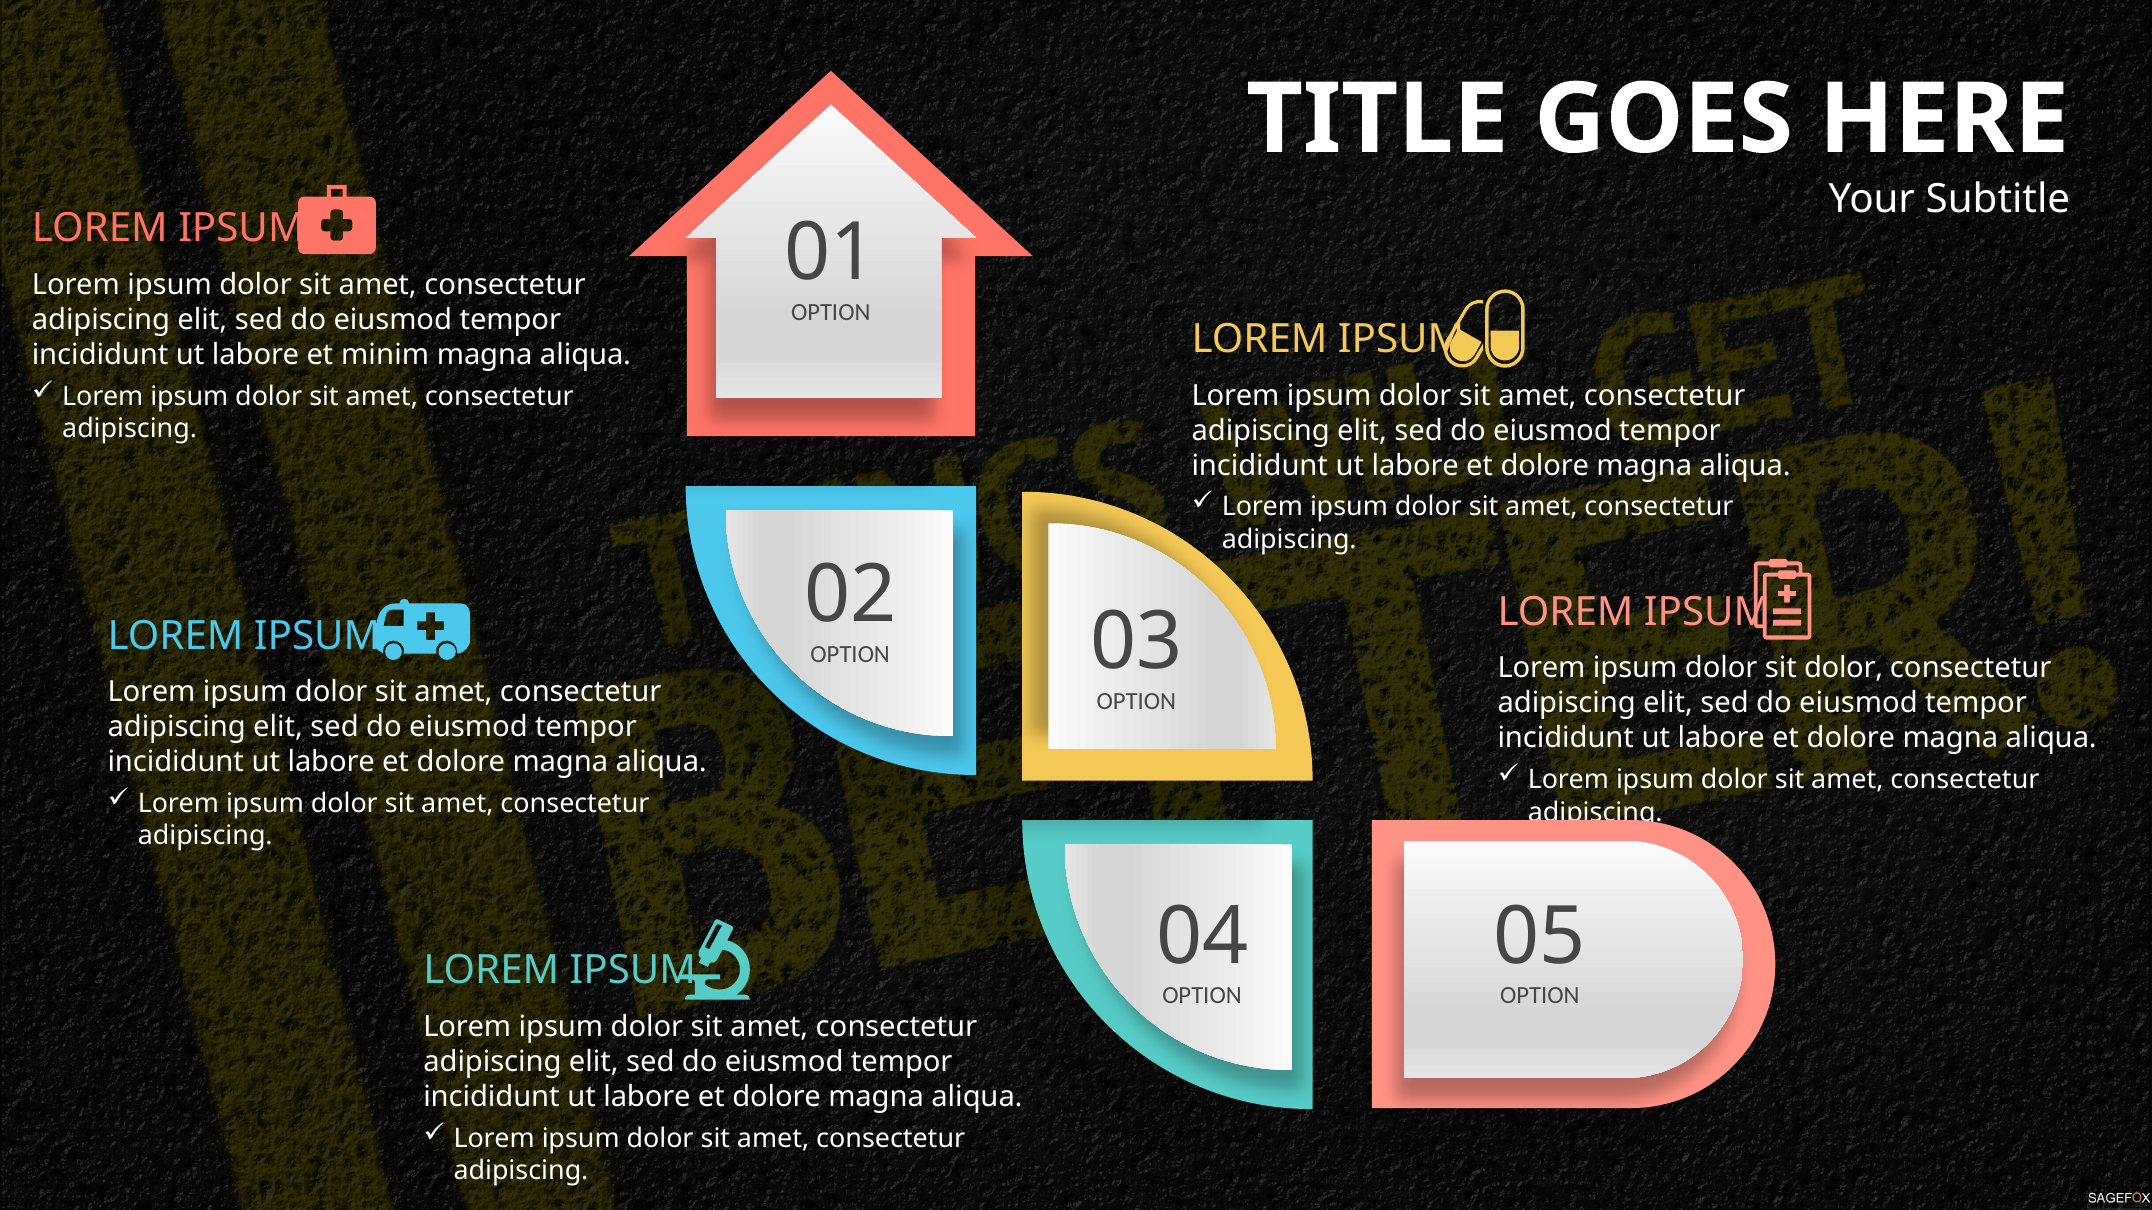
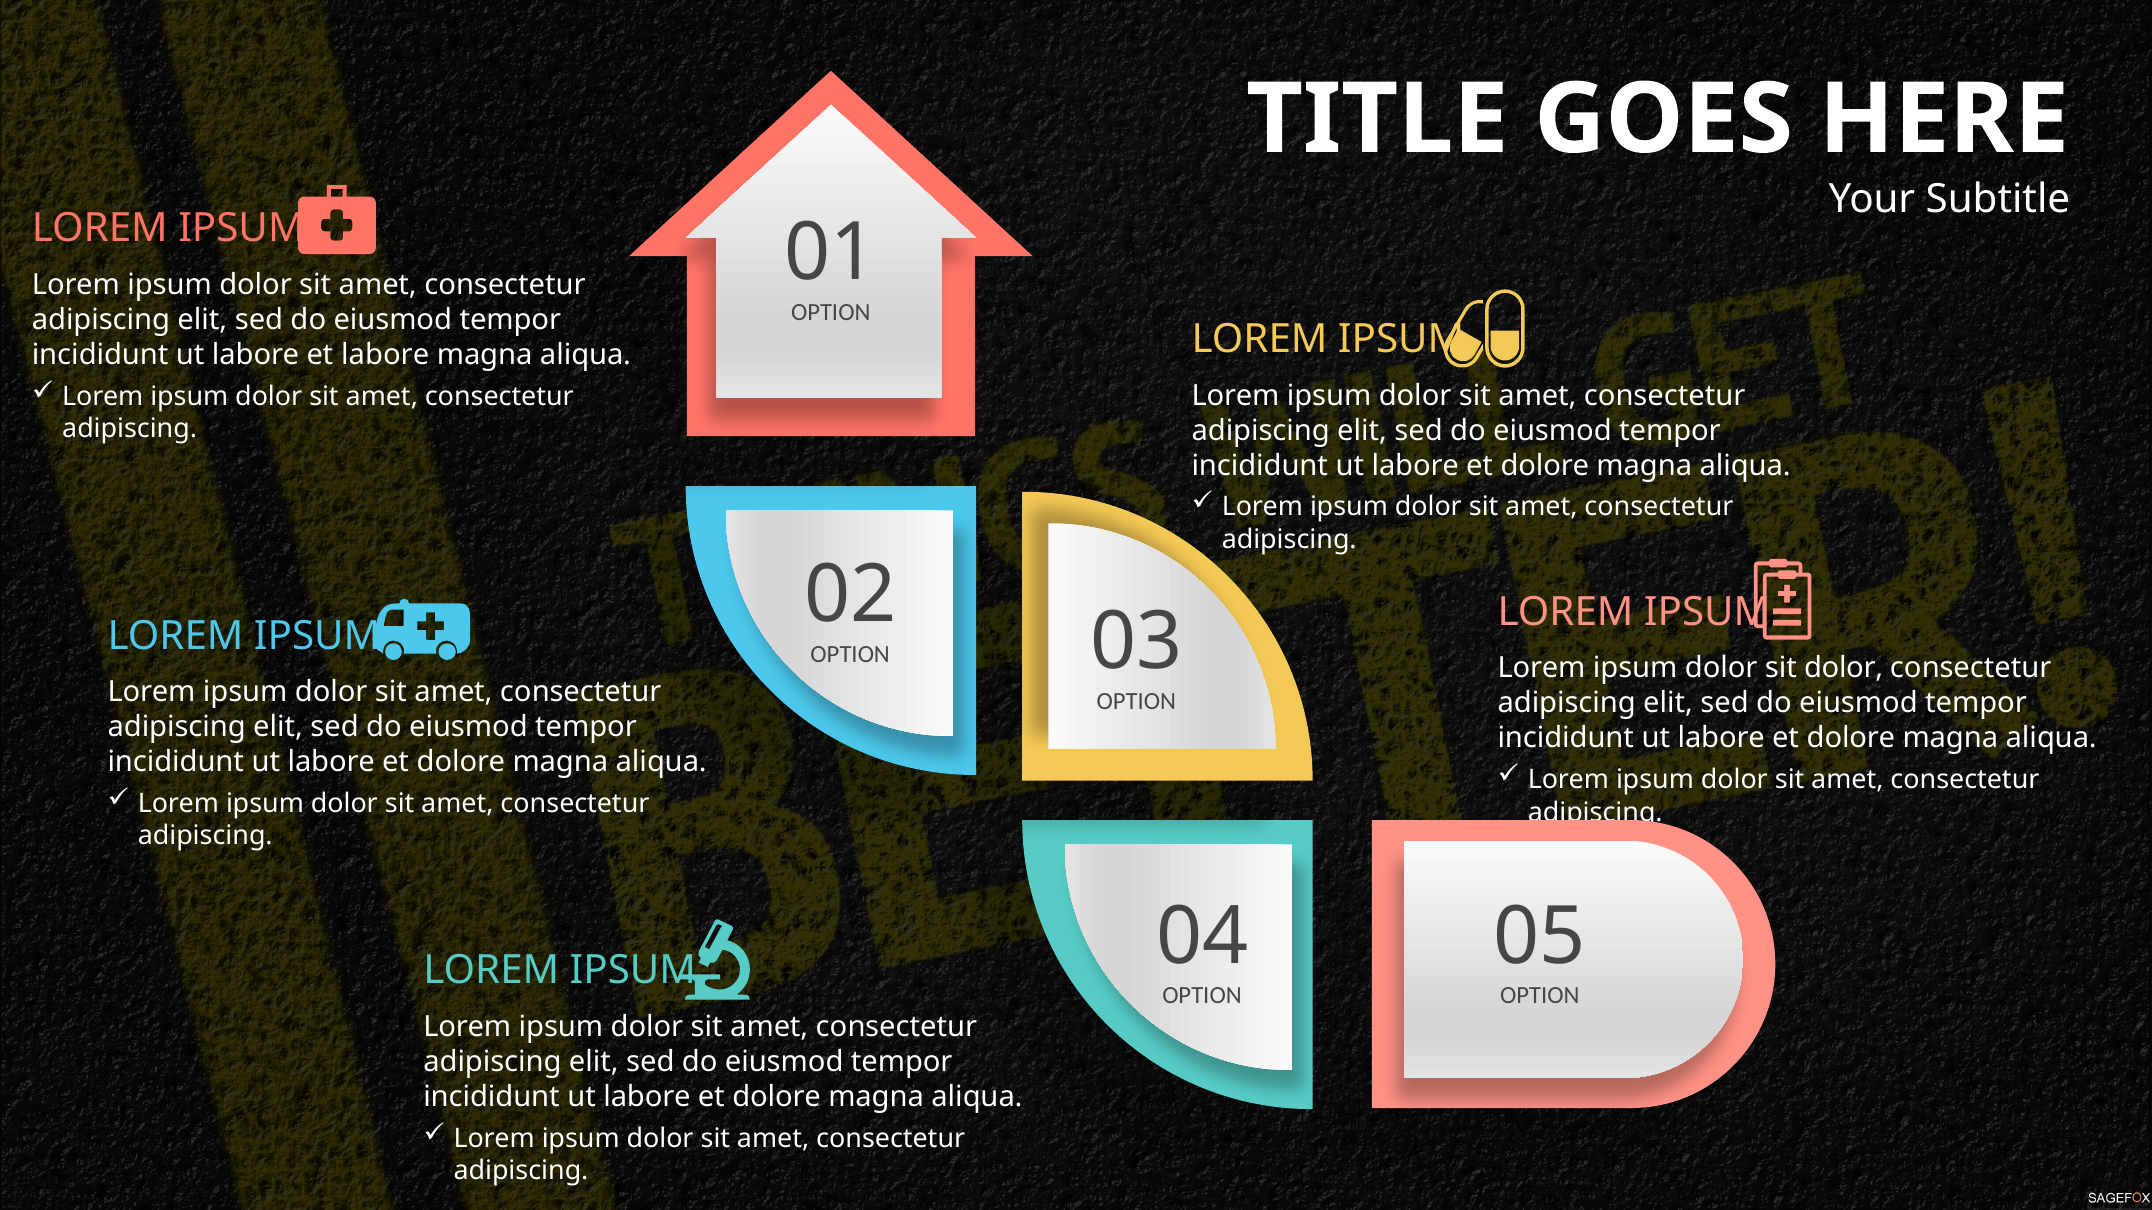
et minim: minim -> labore (385, 355)
